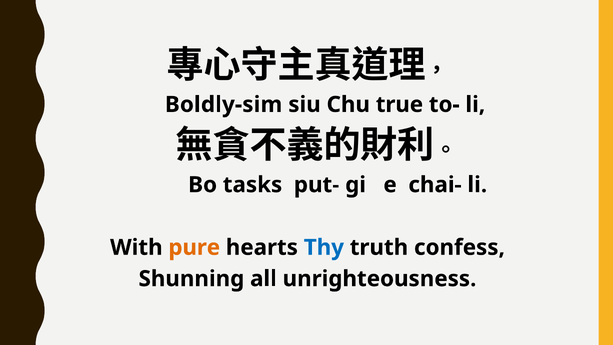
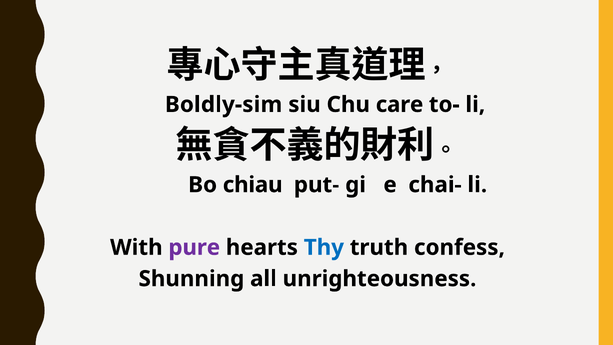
true: true -> care (400, 105)
tasks: tasks -> chiau (253, 185)
pure colour: orange -> purple (194, 247)
